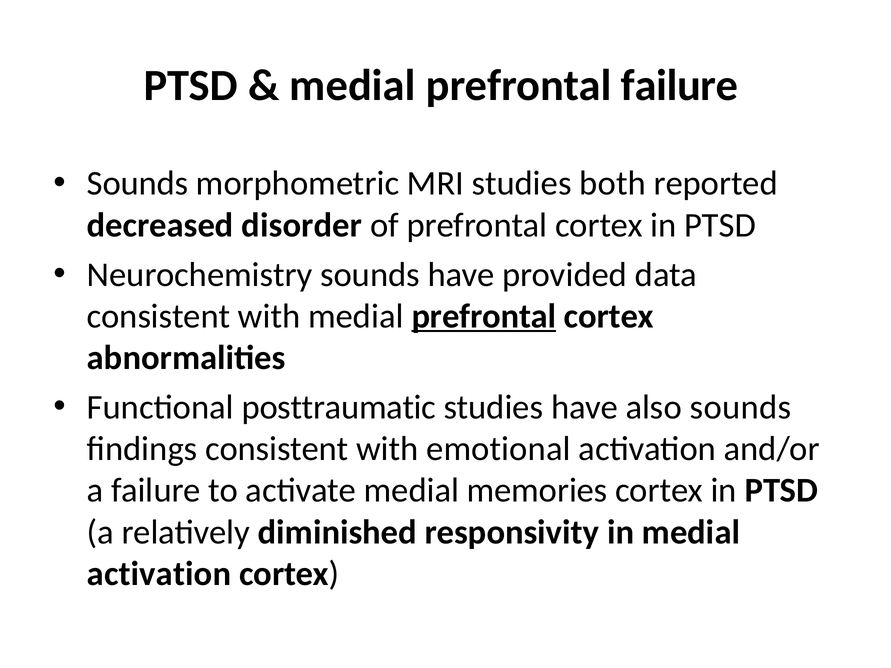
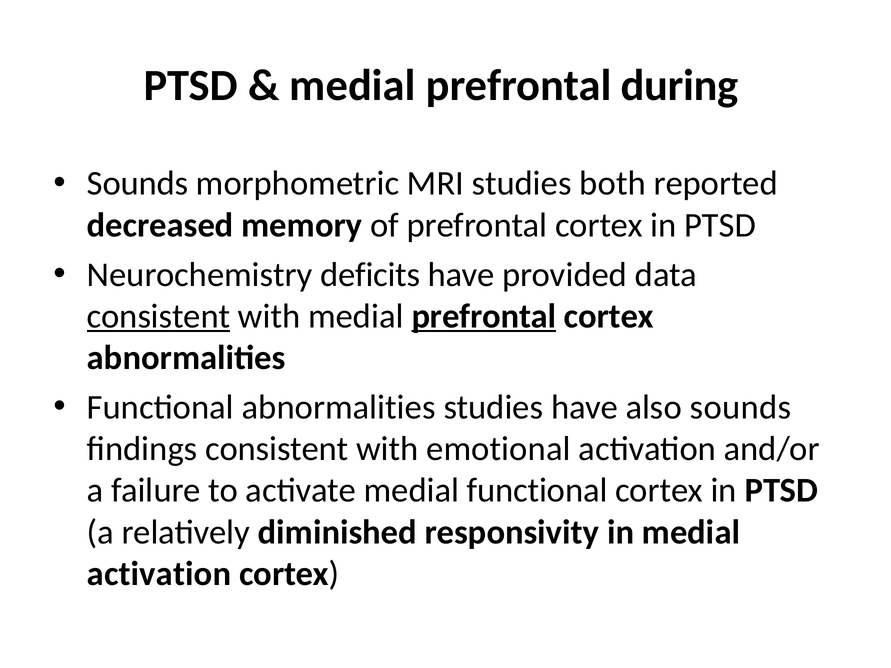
prefrontal failure: failure -> during (680, 86)
disorder: disorder -> memory (302, 225)
Neurochemistry sounds: sounds -> deficits (370, 275)
consistent underline: none -> present (159, 316)
Functional posttraumatic: posttraumatic -> abnormalities (339, 407)
medial memories: memories -> functional (537, 491)
